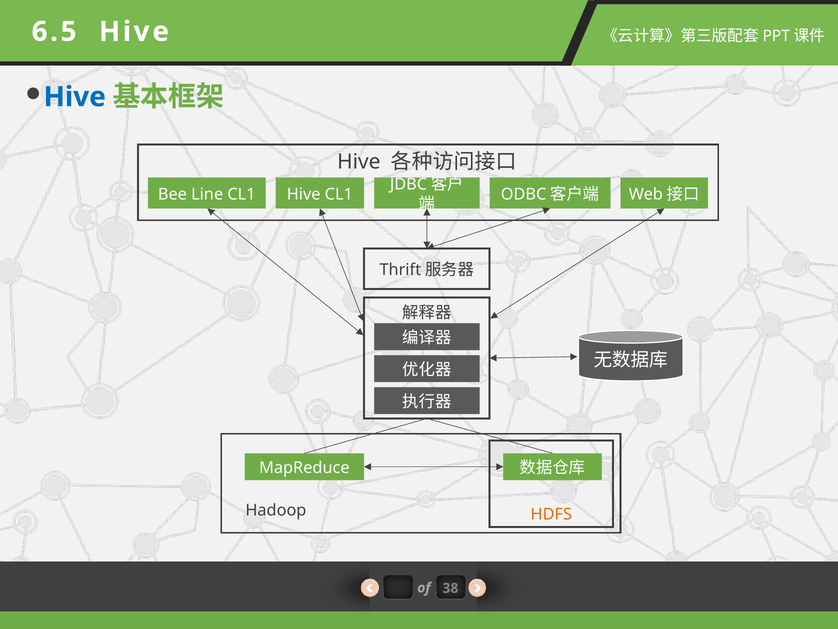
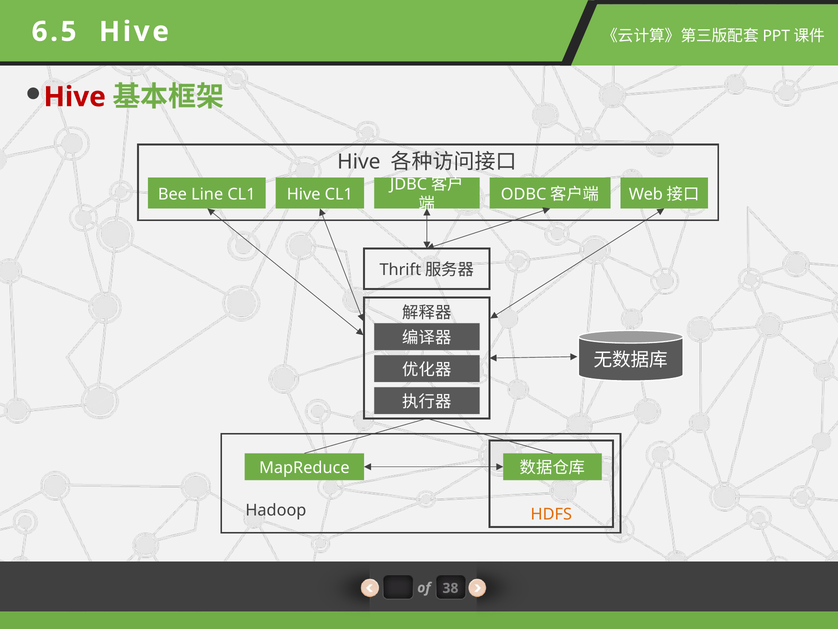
Hive colour: blue -> red (75, 97)
